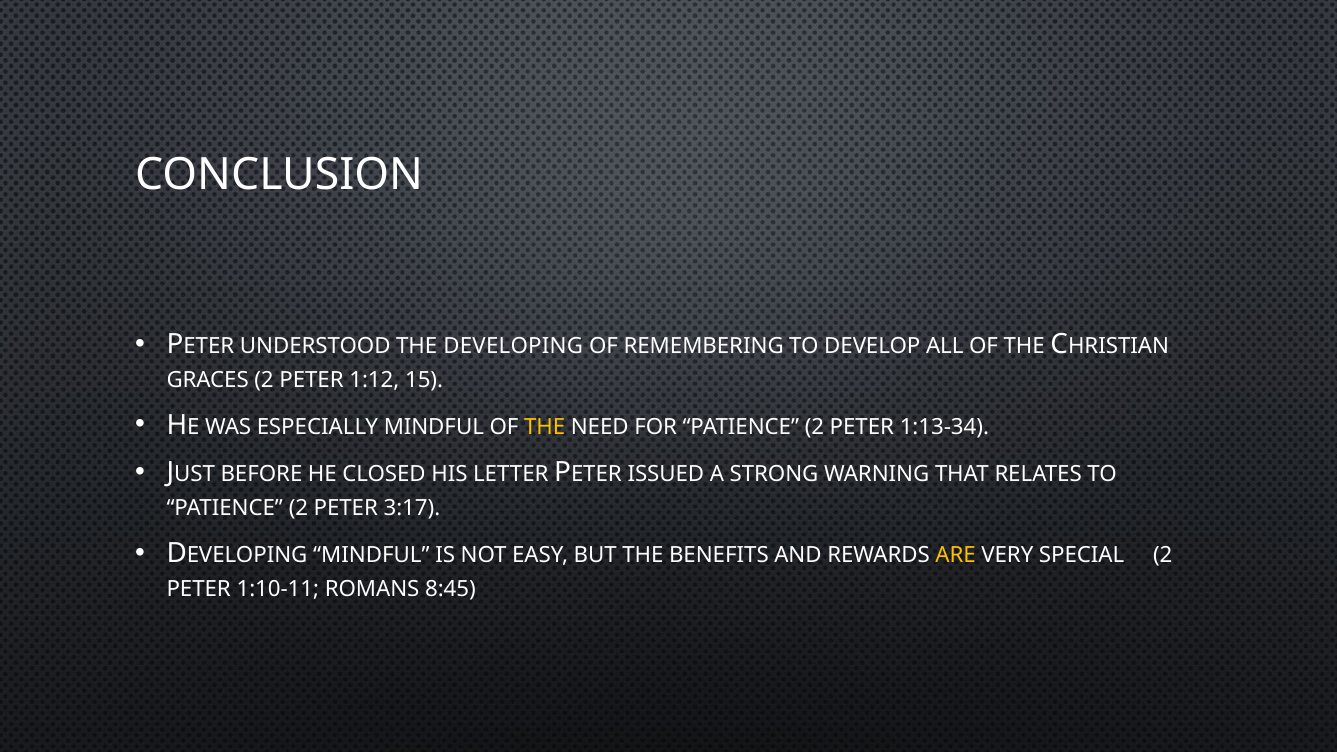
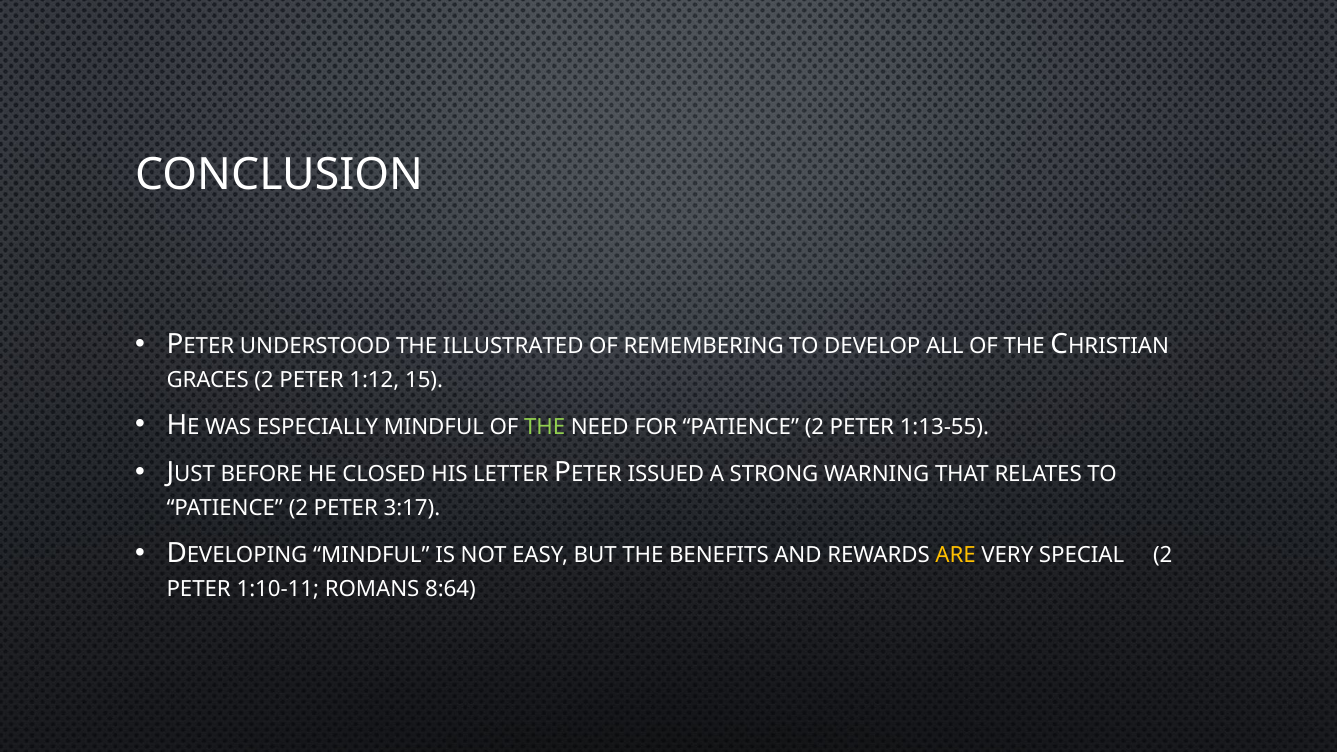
DEVELOPING: DEVELOPING -> ILLUSTRATED (513, 346)
THE colour: yellow -> light green (545, 427)
1:13-34: 1:13-34 -> 1:13-55 (944, 427)
8:45: 8:45 -> 8:64 (450, 589)
